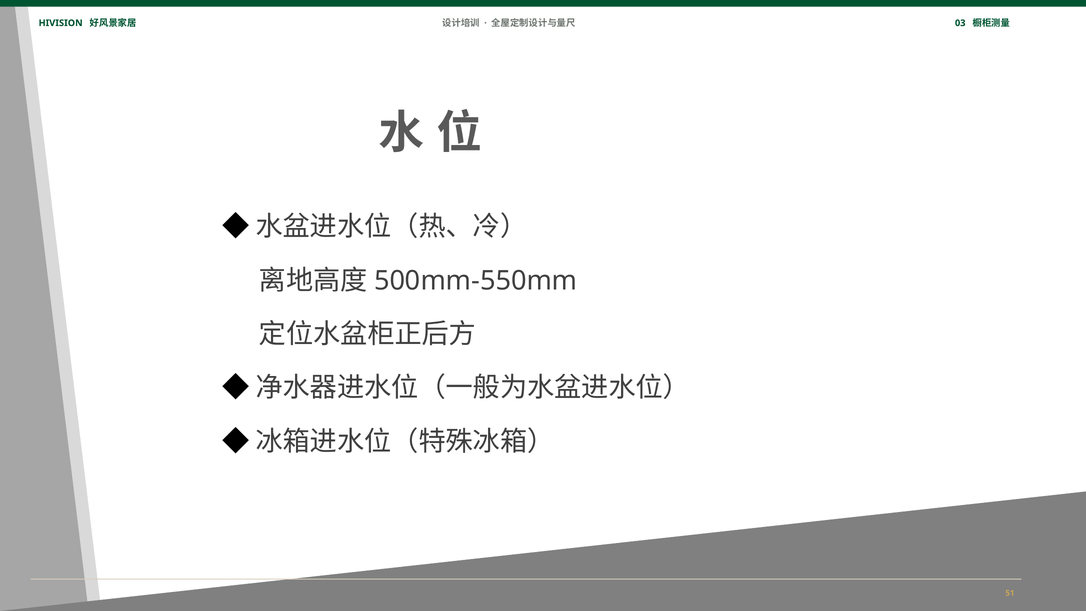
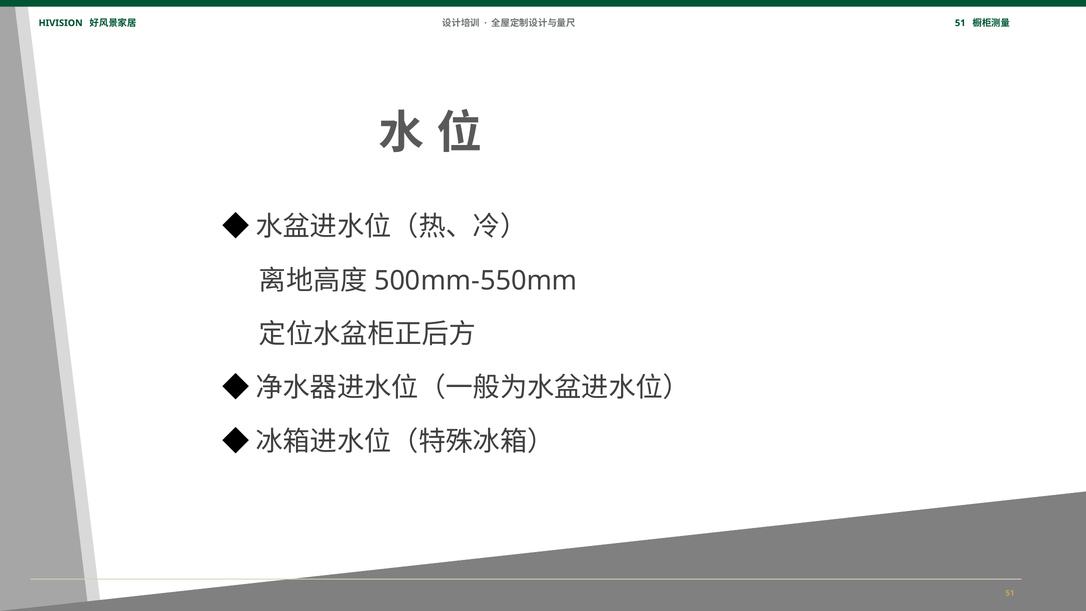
03: 03 -> 51 (960, 23)
